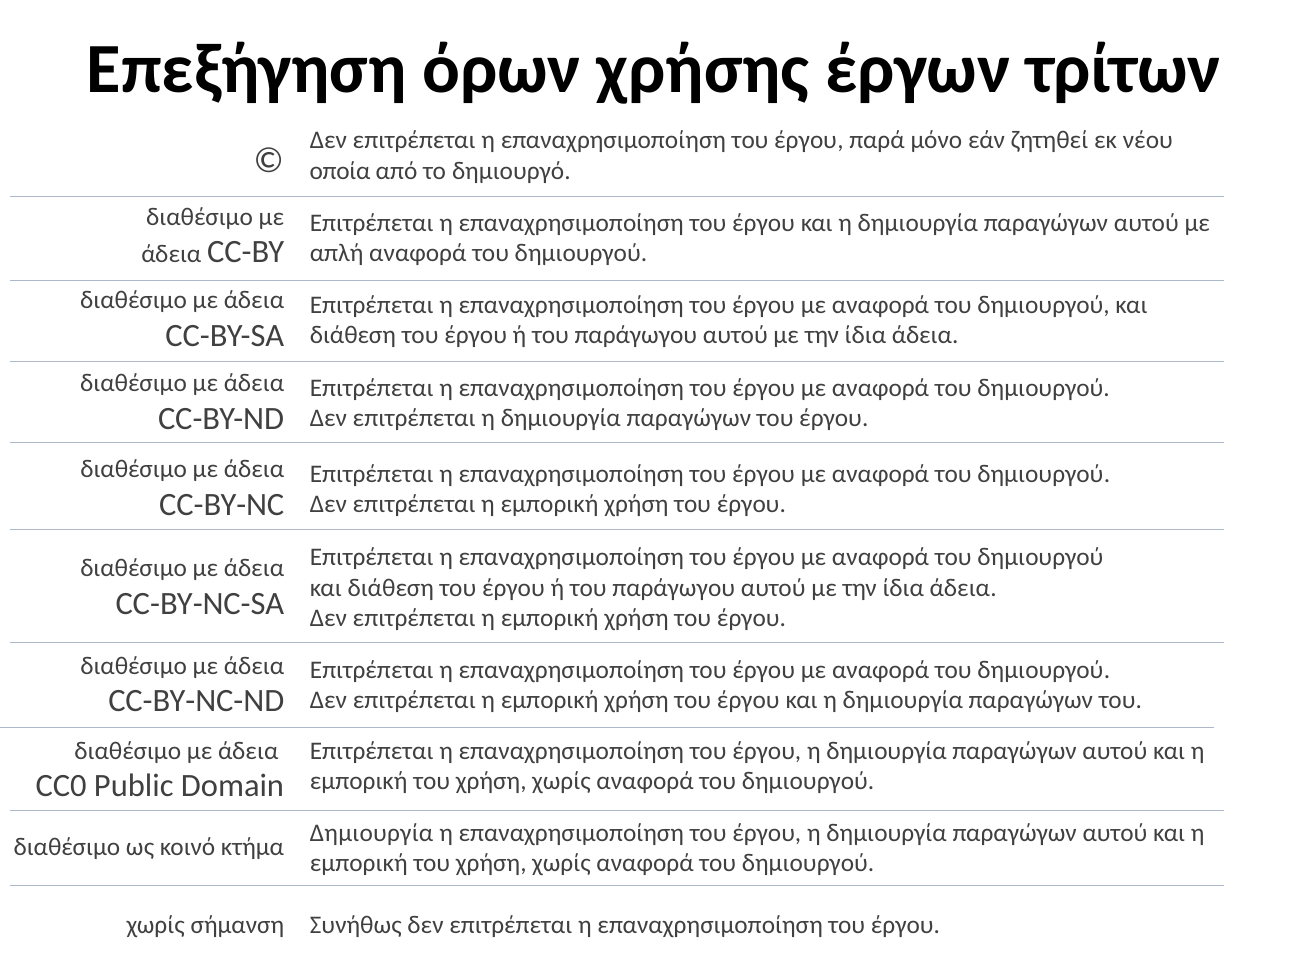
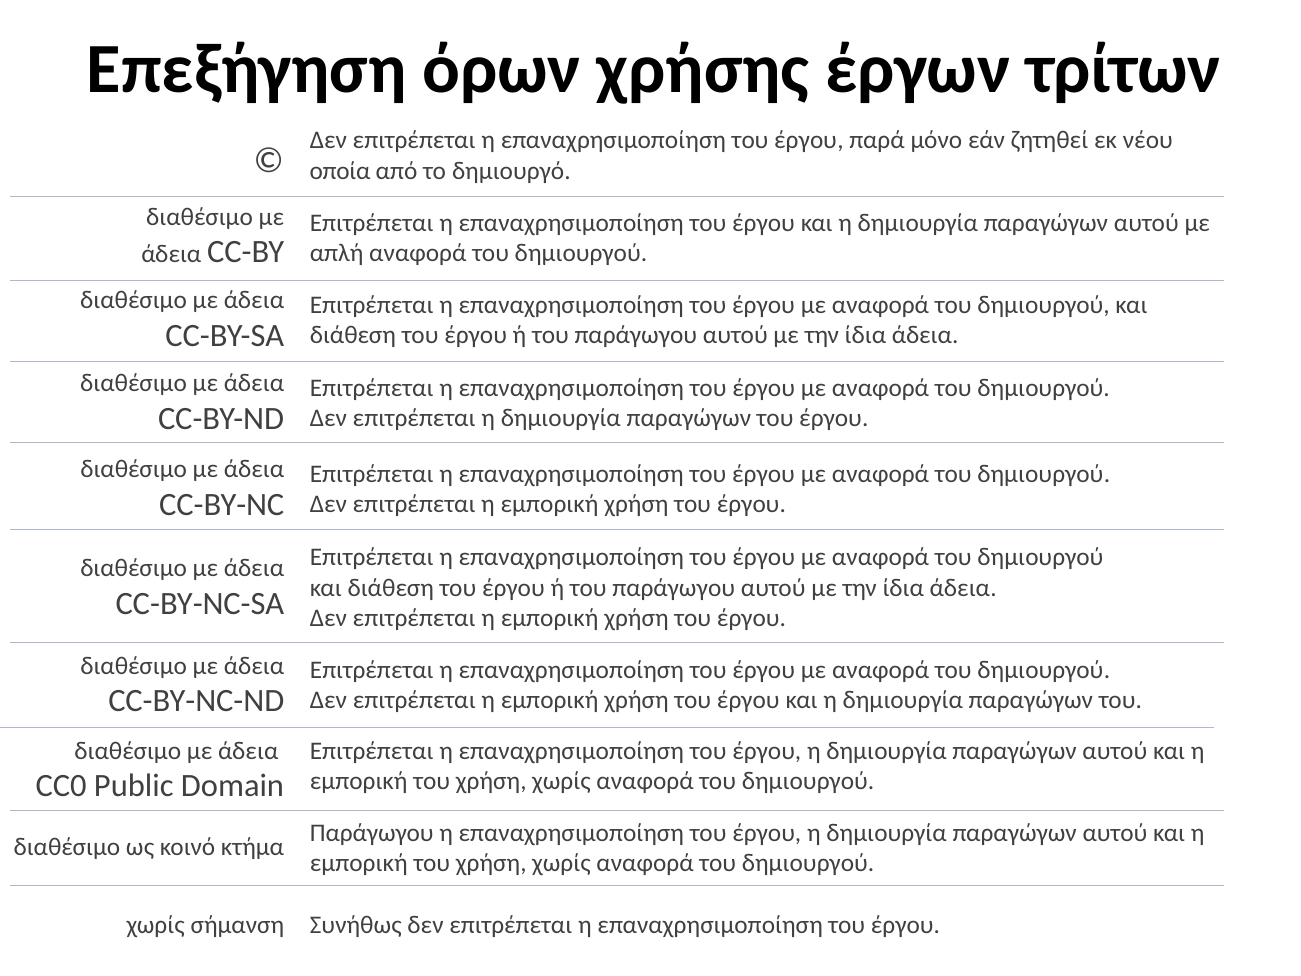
Δημιουργία: Δημιουργία -> Παράγωγου (372, 833)
